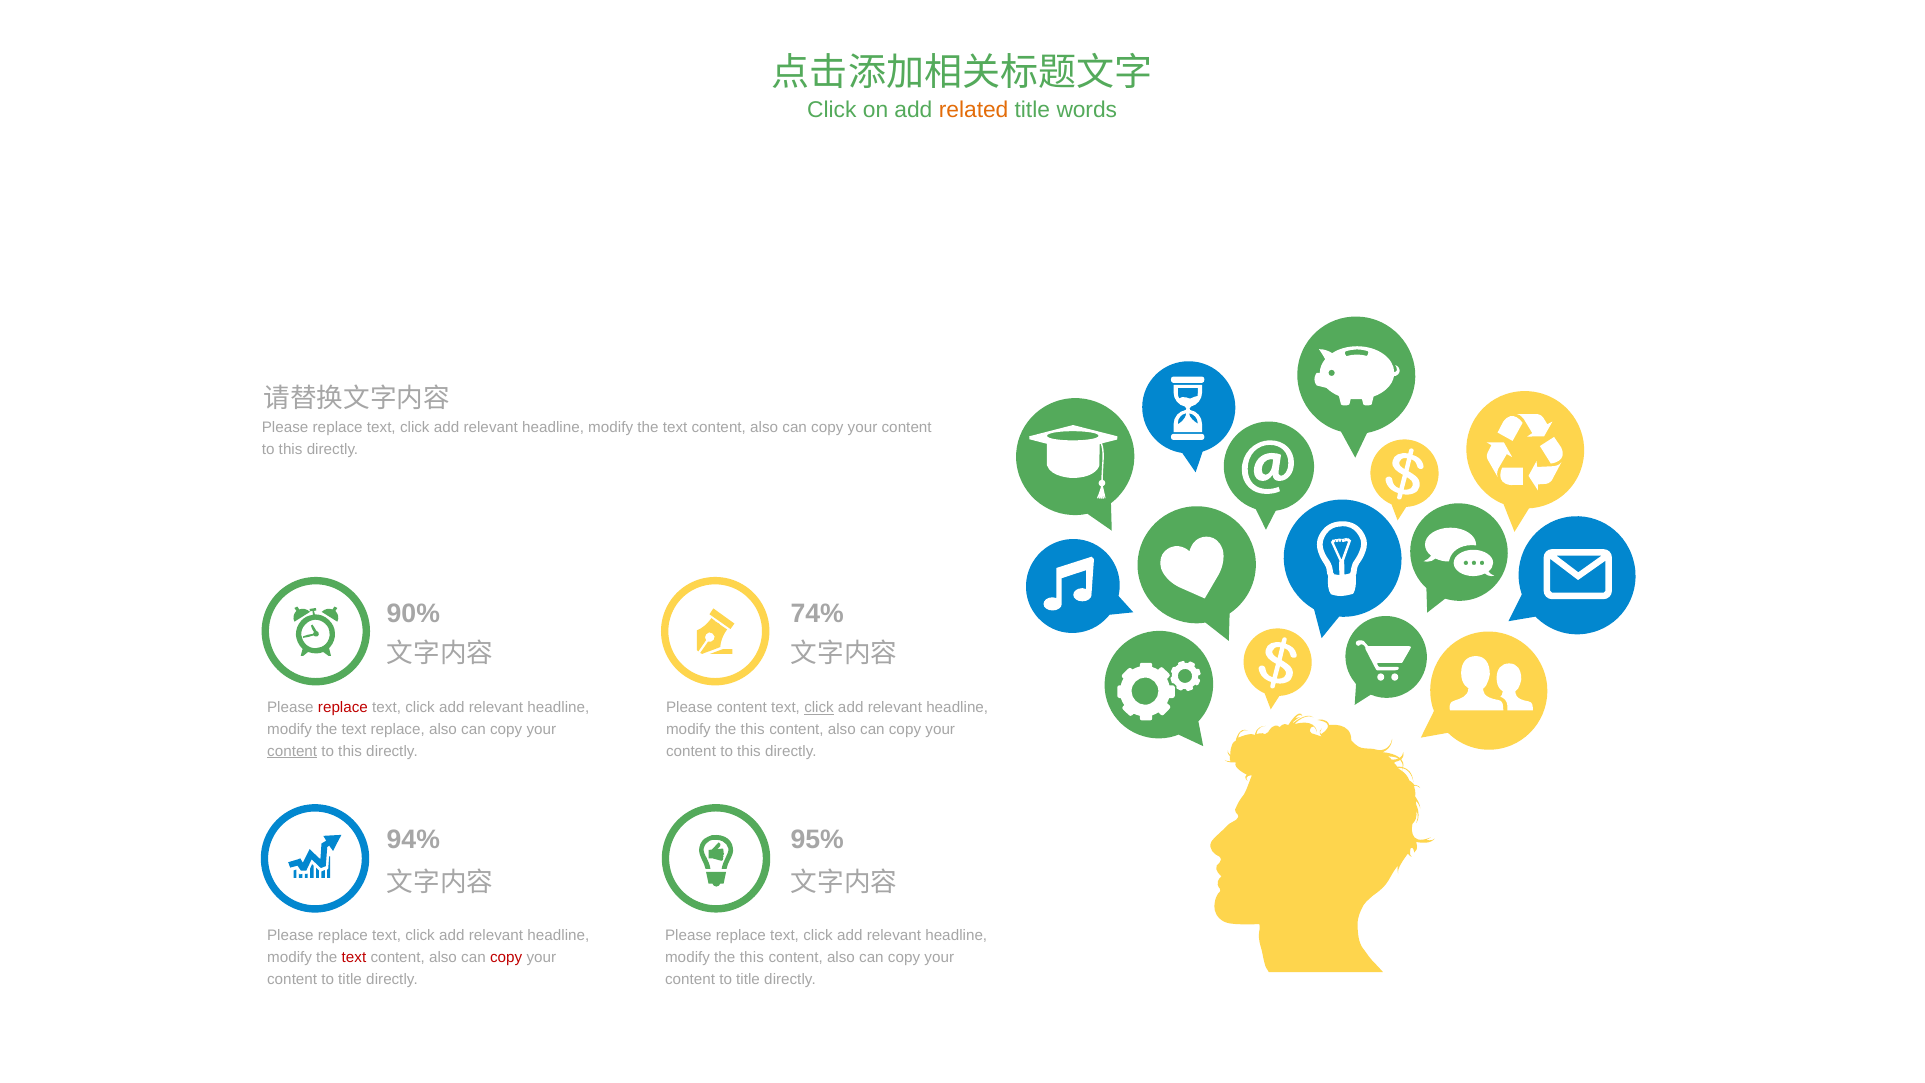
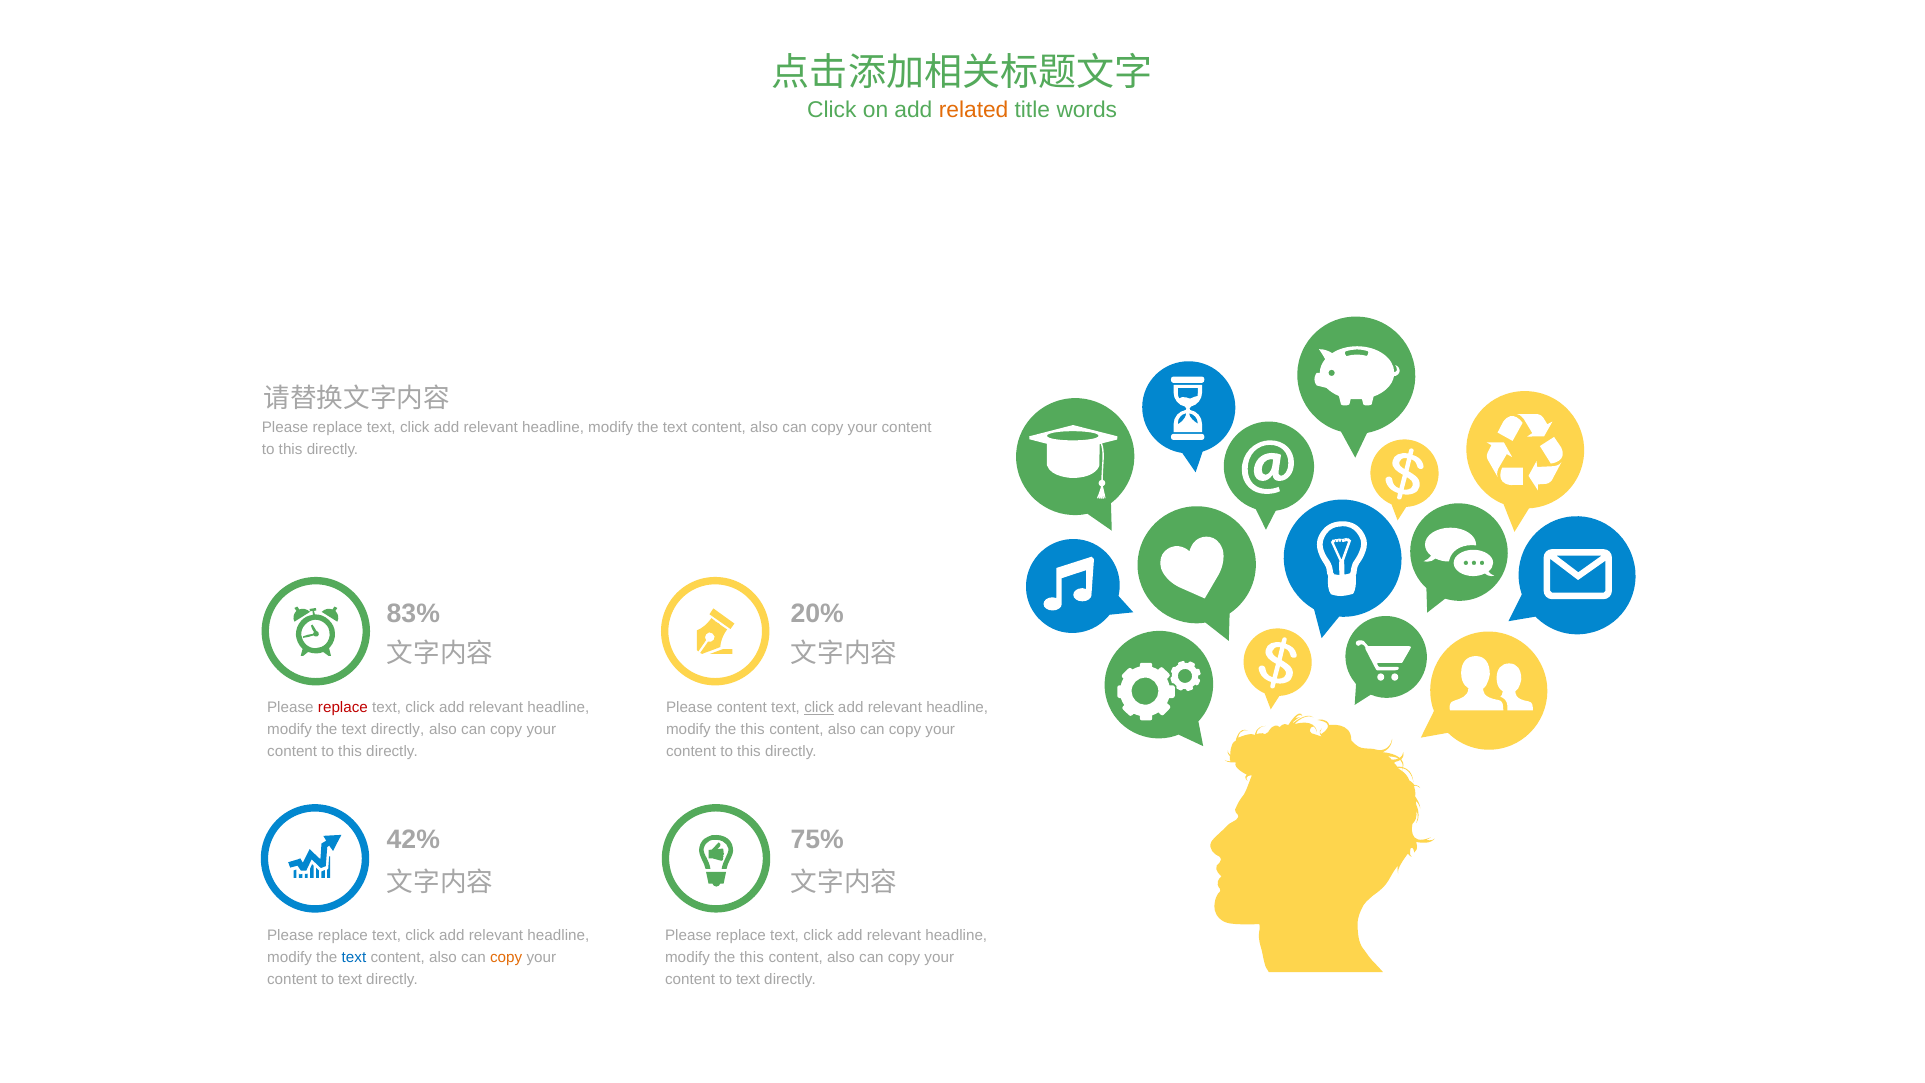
90%: 90% -> 83% (413, 614)
74%: 74% -> 20% (817, 614)
the text replace: replace -> directly (398, 729)
content underline: present -> none (292, 751)
94%: 94% -> 42% (413, 840)
95%: 95% -> 75% (817, 840)
text colour: red -> blue (354, 957)
copy colour: red -> orange (506, 957)
title: title -> text (350, 979)
title: title -> text (748, 979)
